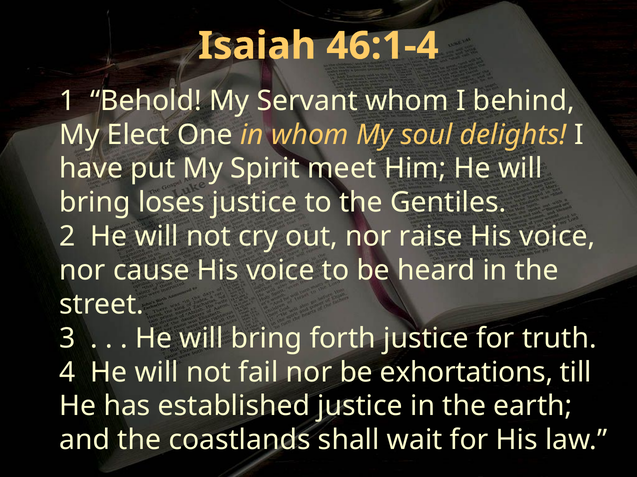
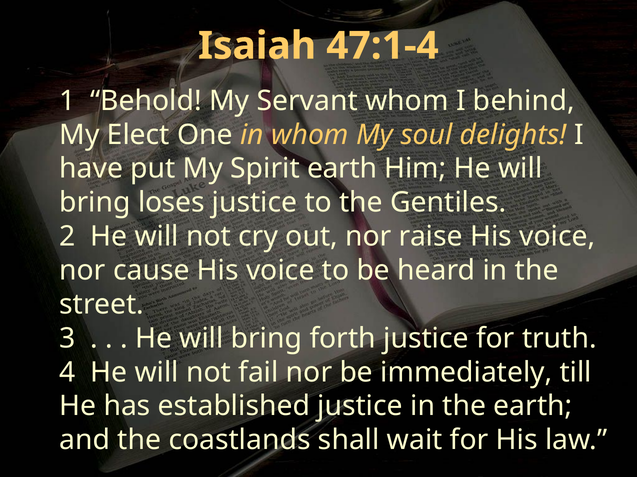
46:1-4: 46:1-4 -> 47:1-4 (382, 46)
Spirit meet: meet -> earth (342, 169)
exhortations: exhortations -> immediately (466, 373)
